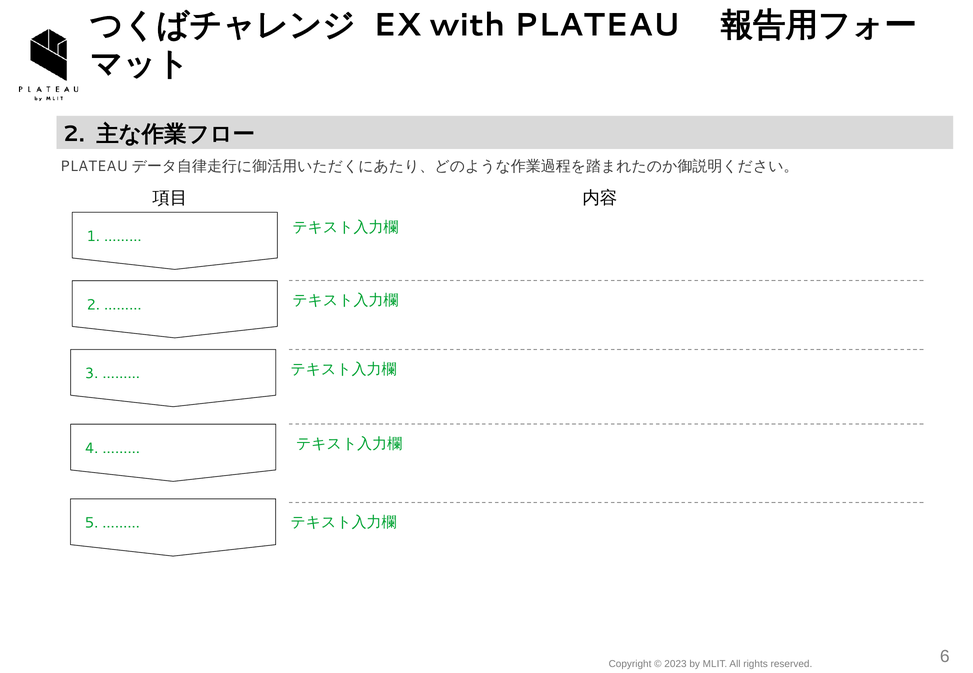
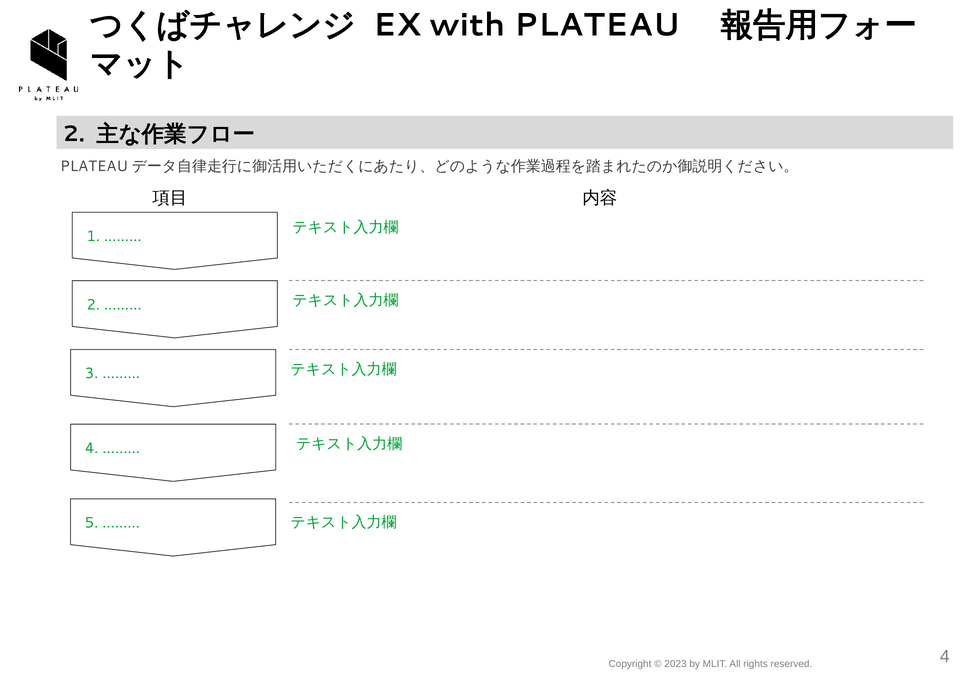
6: 6 -> 4 (945, 657)
